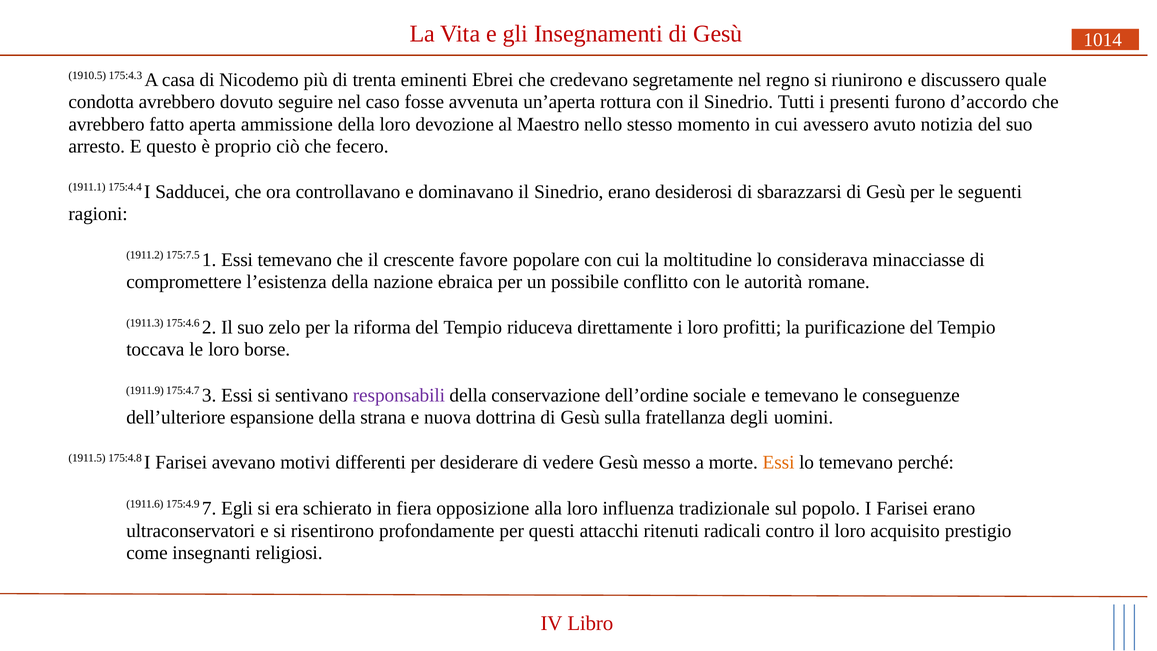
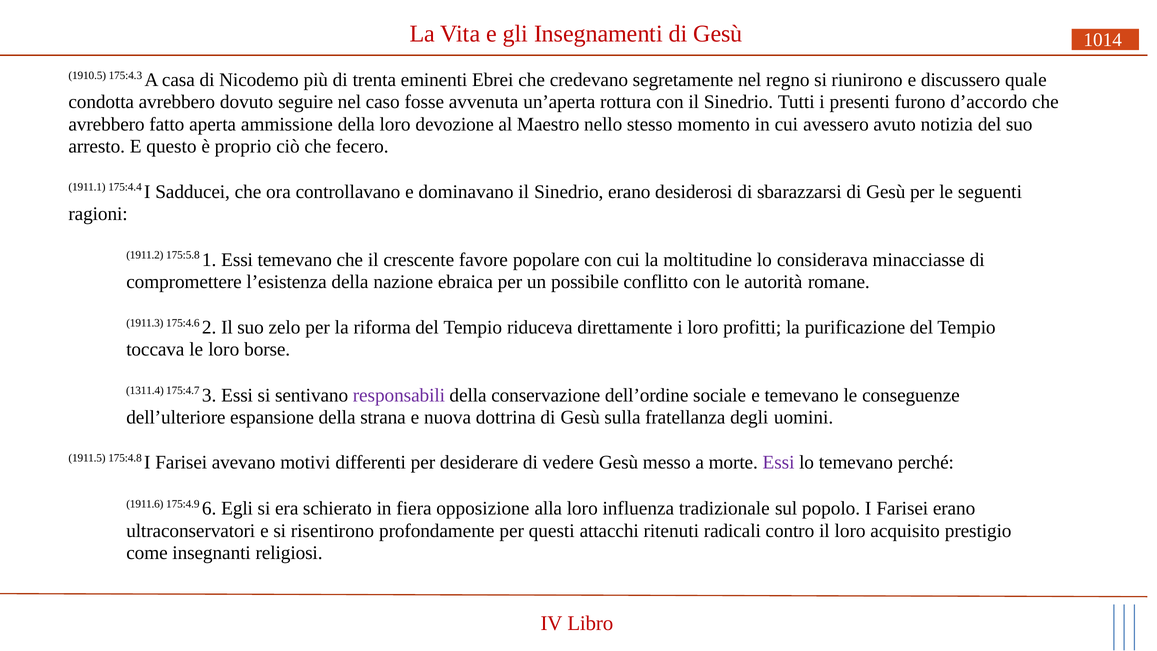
175:7.5: 175:7.5 -> 175:5.8 (183, 255)
1911.9: 1911.9 -> 1311.4 (145, 391)
Essi colour: orange -> purple (779, 463)
7: 7 -> 6 (209, 509)
